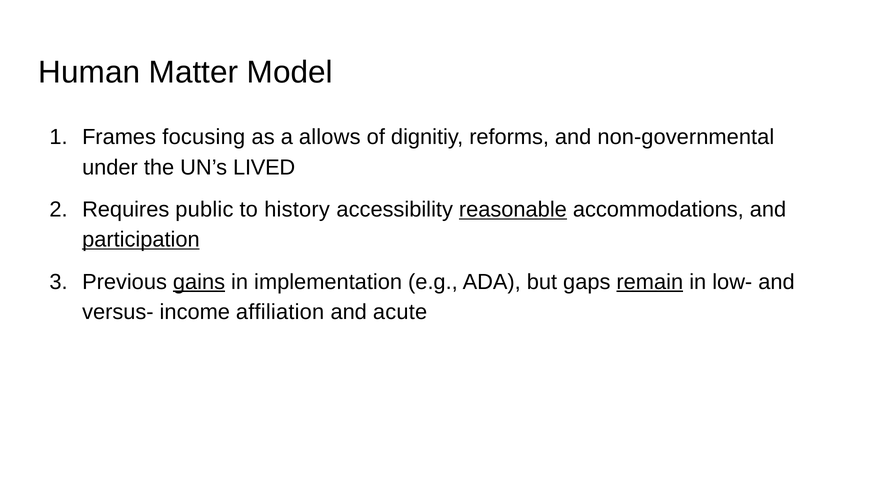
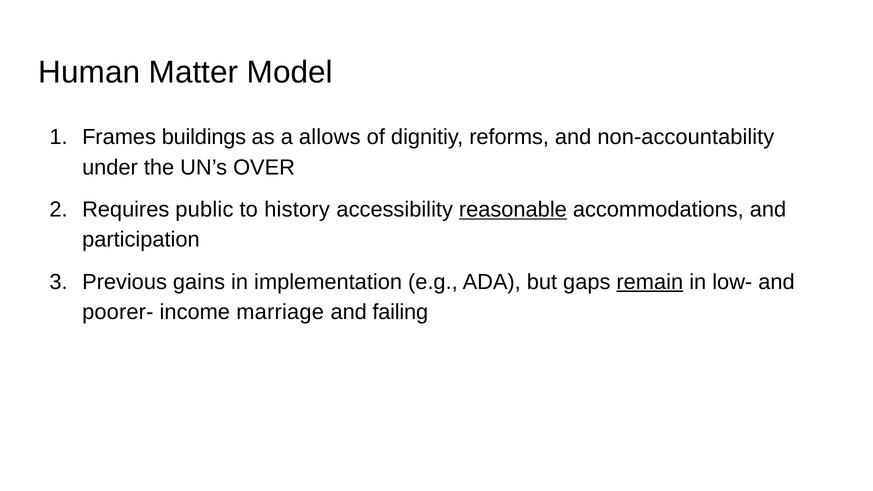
focusing: focusing -> buildings (204, 137)
non-governmental: non-governmental -> non-accountability (686, 137)
LIVED: LIVED -> OVER (264, 167)
participation underline: present -> none (141, 240)
gains underline: present -> none (199, 282)
versus-: versus- -> poorer- (118, 312)
affiliation: affiliation -> marriage (280, 312)
acute: acute -> failing (400, 312)
